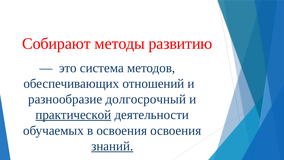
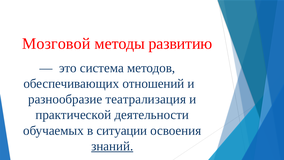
Собирают: Собирают -> Мозговой (56, 43)
долгосрочный: долгосрочный -> театрализация (146, 99)
практической underline: present -> none (73, 115)
в освоения: освоения -> ситуации (122, 130)
